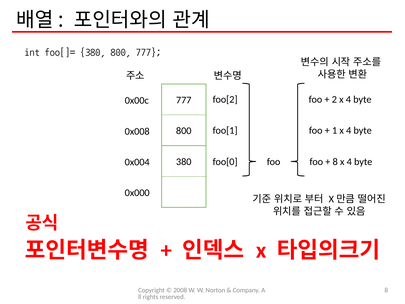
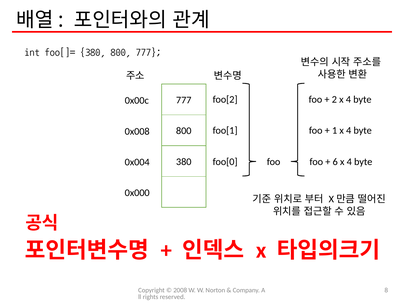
8: 8 -> 6 (335, 162)
